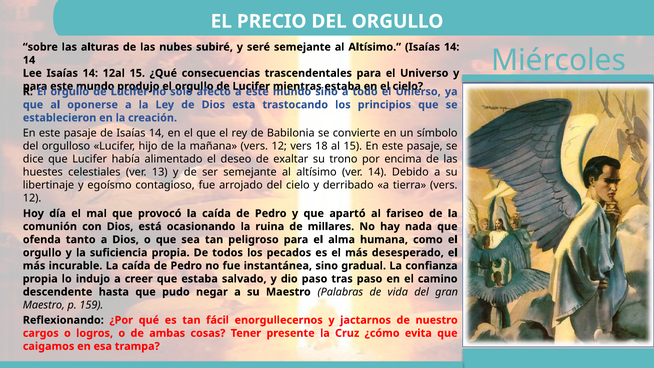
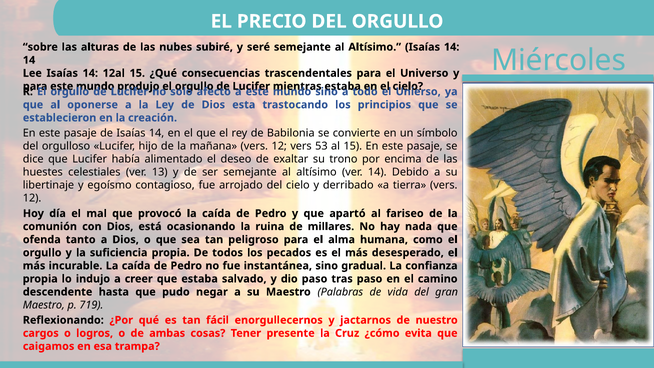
18: 18 -> 53 (321, 146)
159: 159 -> 719 (91, 305)
